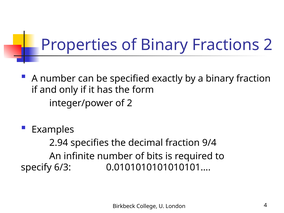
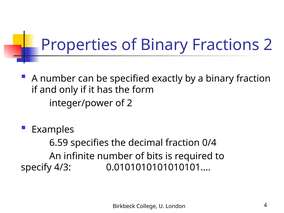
2.94: 2.94 -> 6.59 (59, 143)
9/4: 9/4 -> 0/4 (209, 143)
6/3: 6/3 -> 4/3 (63, 167)
